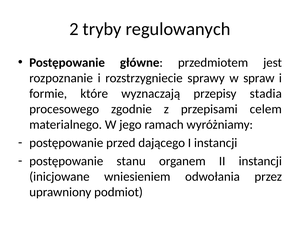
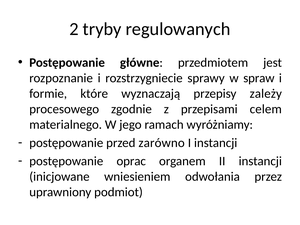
stadia: stadia -> zależy (266, 94)
dającego: dającego -> zarówno (162, 143)
stanu: stanu -> oprac (131, 161)
